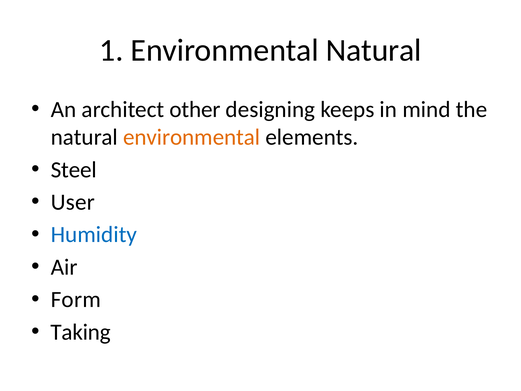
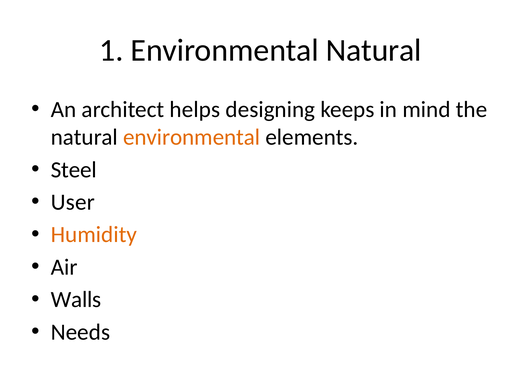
other: other -> helps (195, 109)
Humidity colour: blue -> orange (94, 234)
Form: Form -> Walls (76, 299)
Taking: Taking -> Needs (80, 332)
